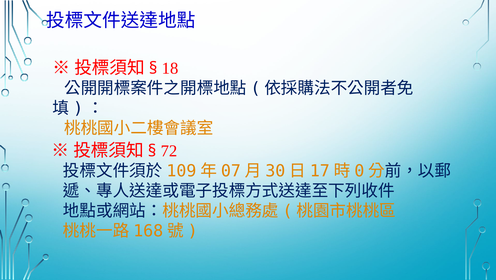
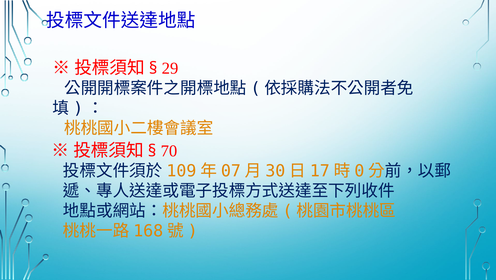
18: 18 -> 29 (170, 68)
72: 72 -> 70 (169, 151)
